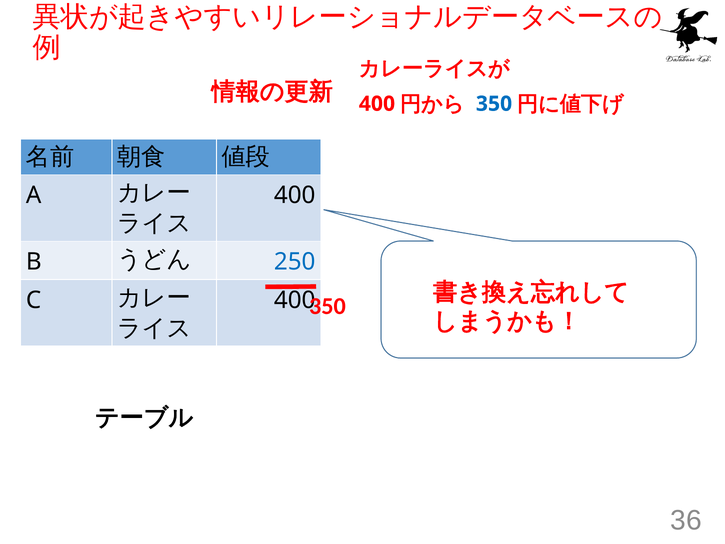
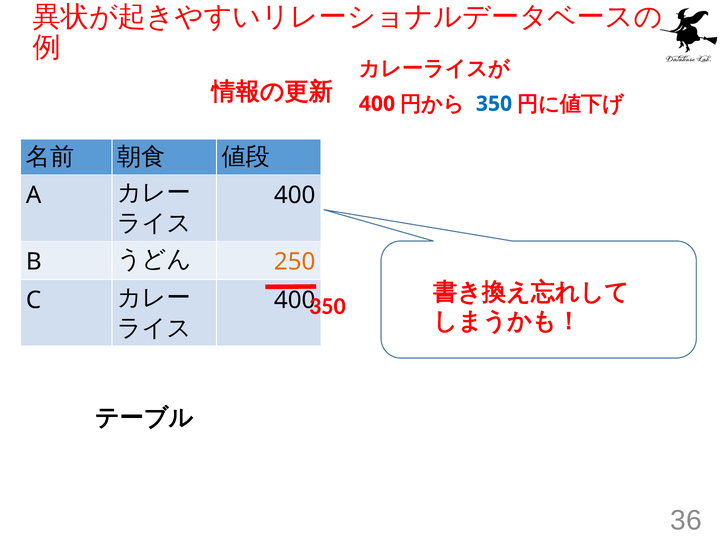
250 colour: blue -> orange (295, 262)
